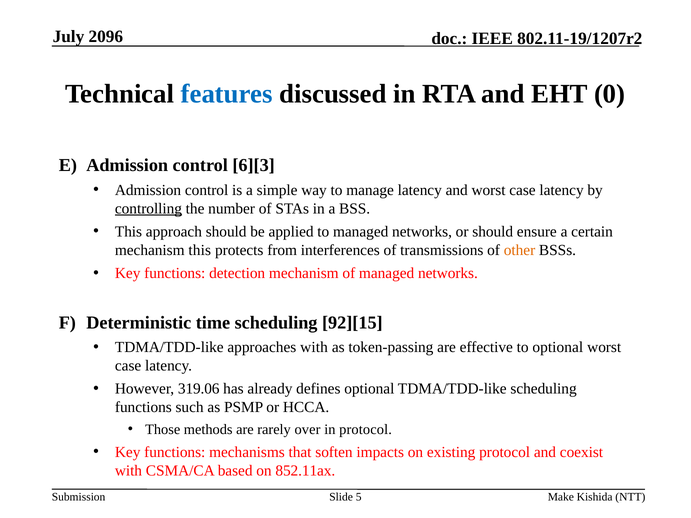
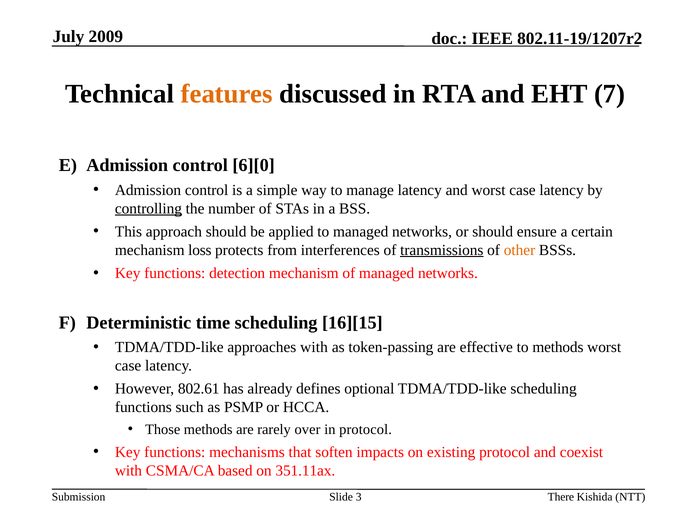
2096: 2096 -> 2009 (106, 37)
features colour: blue -> orange (227, 94)
0: 0 -> 7 (610, 94)
6][3: 6][3 -> 6][0 (254, 165)
mechanism this: this -> loss (200, 250)
transmissions underline: none -> present (442, 250)
92][15: 92][15 -> 16][15 (352, 323)
to optional: optional -> methods (558, 347)
319.06: 319.06 -> 802.61 (199, 389)
852.11ax: 852.11ax -> 351.11ax (305, 471)
5: 5 -> 3 (359, 497)
Make: Make -> There (561, 497)
